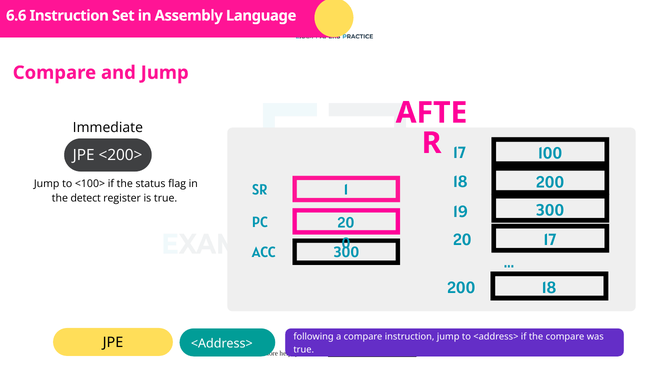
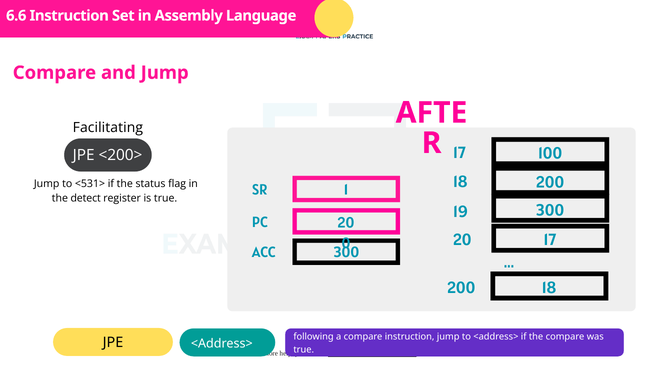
Immediate: Immediate -> Facilitating (108, 127)
<100>: <100> -> <531> (90, 183)
